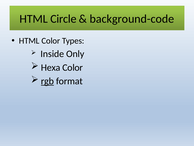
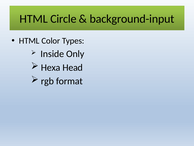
background-code: background-code -> background-input (132, 19)
Hexa Color: Color -> Head (73, 67)
rgb underline: present -> none (47, 81)
